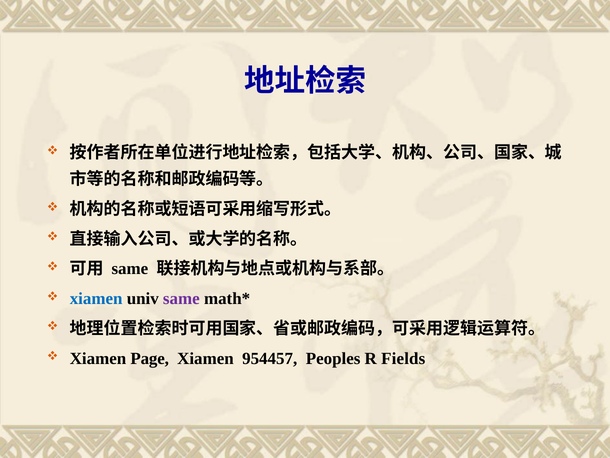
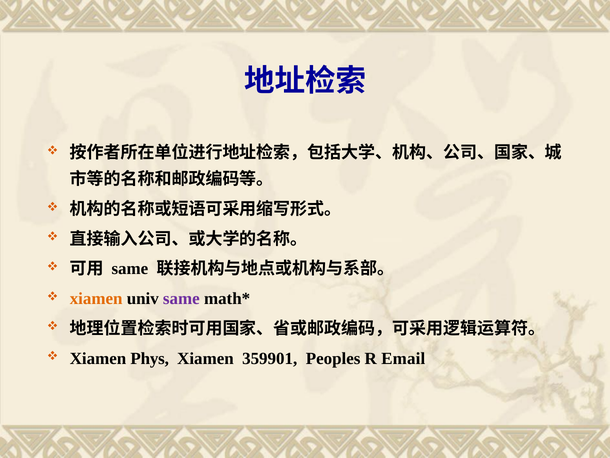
xiamen colour: blue -> orange (96, 298)
Page: Page -> Phys (150, 358)
954457: 954457 -> 359901 (270, 358)
Fields: Fields -> Email (403, 358)
